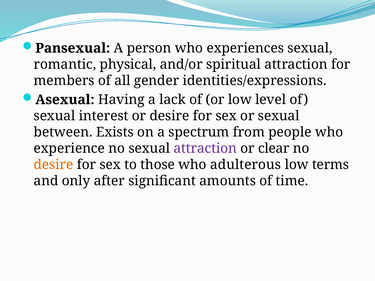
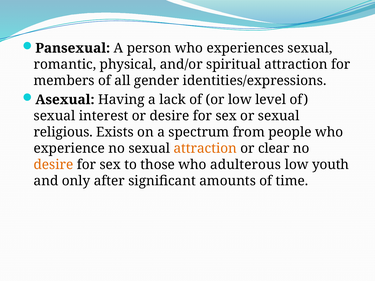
between: between -> religious (63, 132)
attraction colour: purple -> orange (205, 149)
terms: terms -> youth (331, 165)
